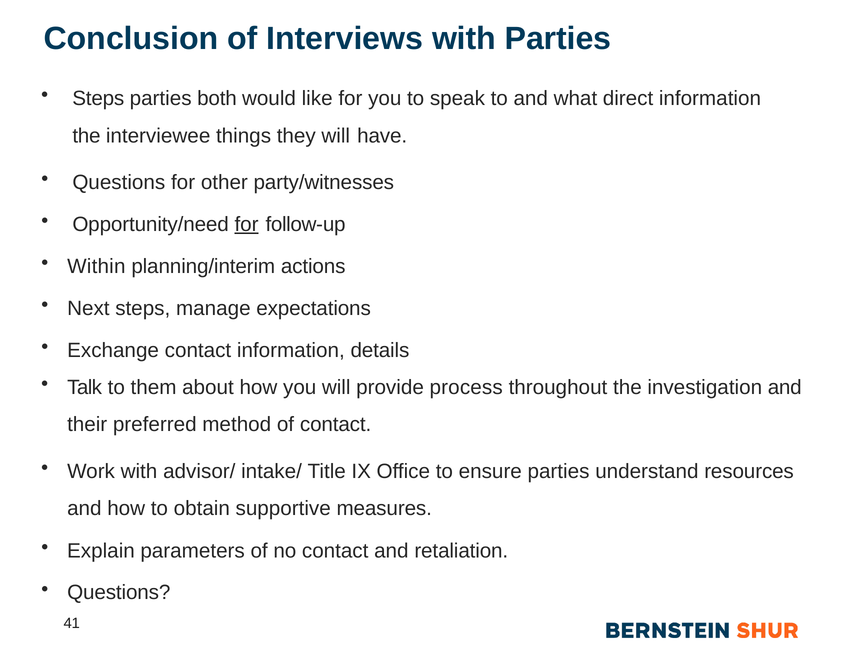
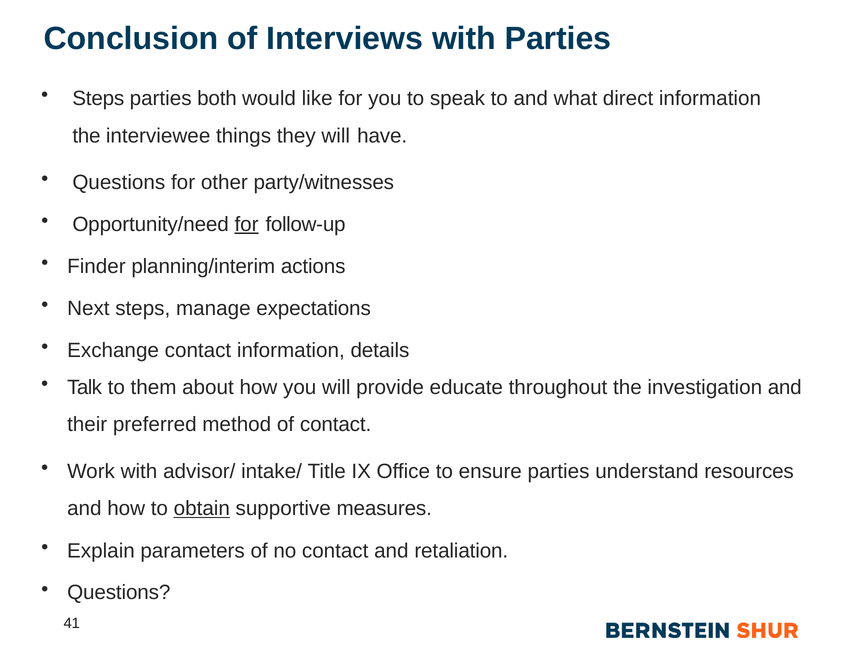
Within: Within -> Finder (96, 266)
process: process -> educate (466, 388)
obtain underline: none -> present (202, 509)
